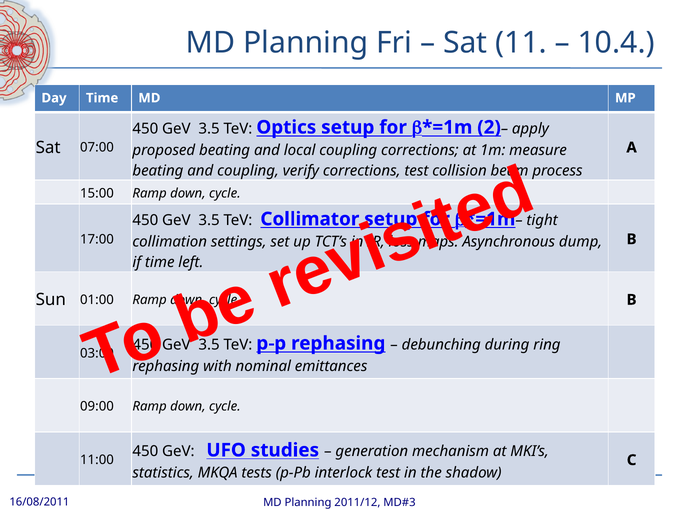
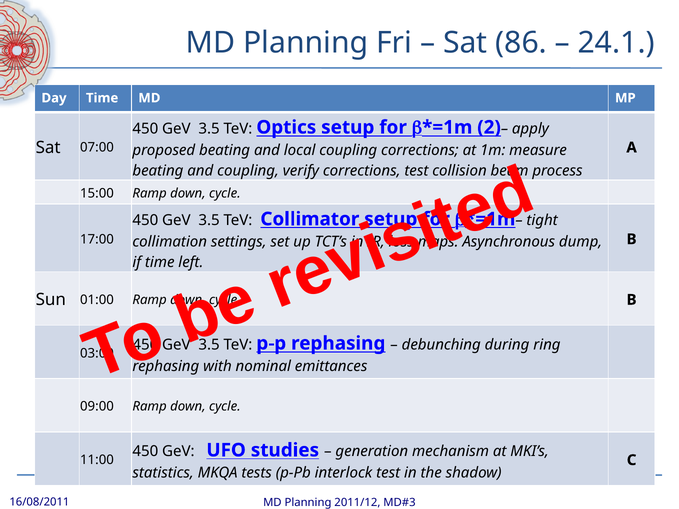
11: 11 -> 86 (521, 43)
10.4: 10.4 -> 24.1 (616, 43)
